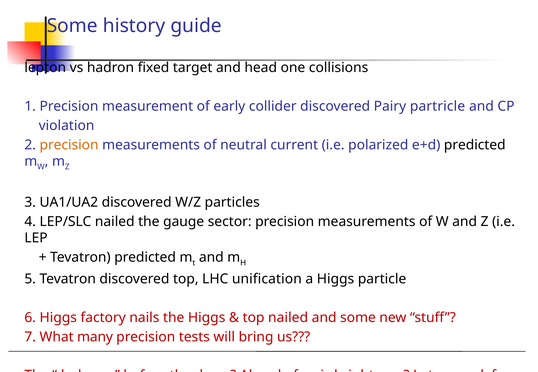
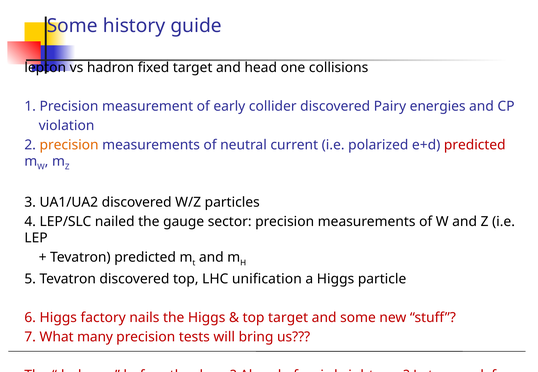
partricle: partricle -> energies (438, 106)
predicted colour: black -> red (475, 145)
top nailed: nailed -> target (288, 318)
